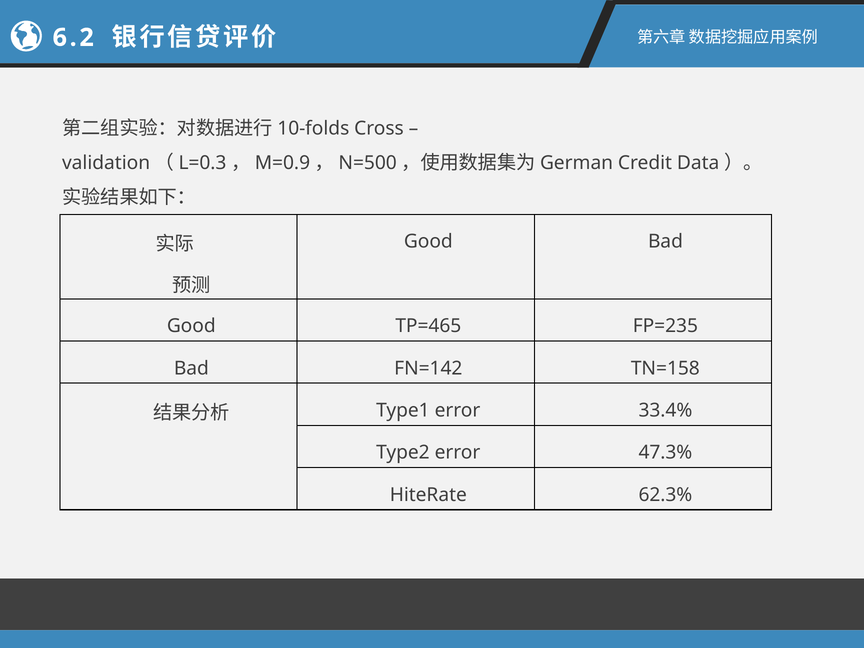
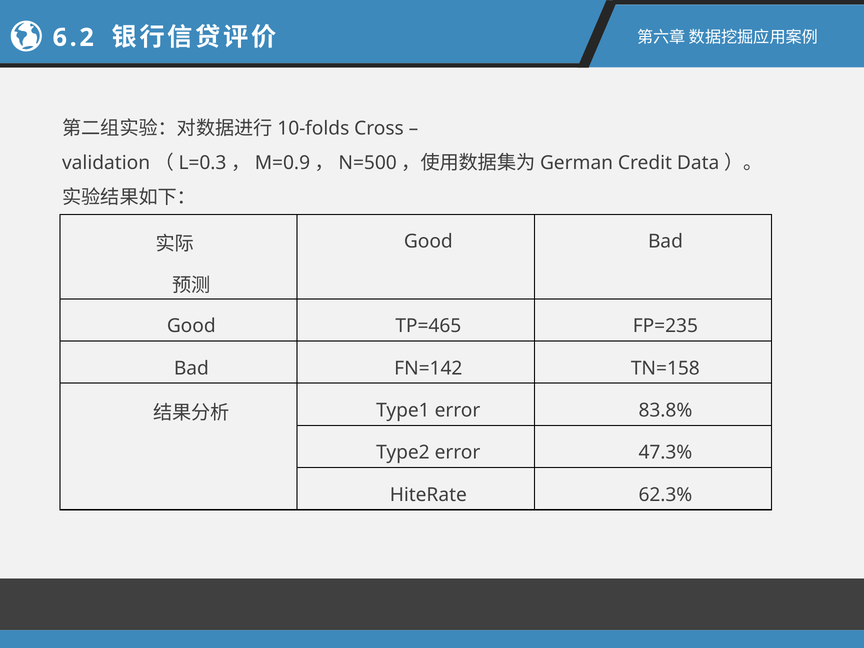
33.4%: 33.4% -> 83.8% (665, 410)
